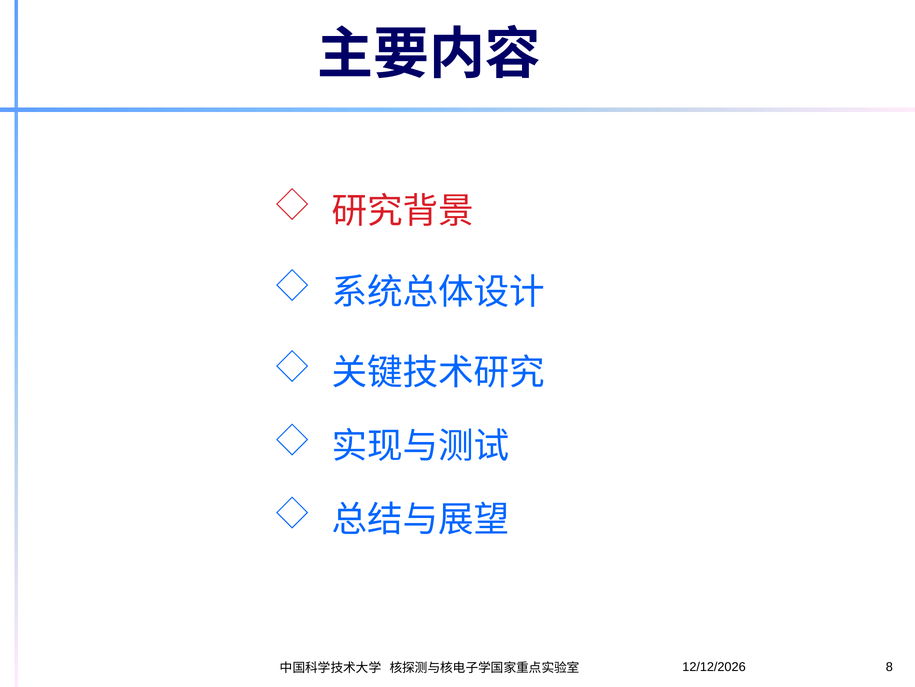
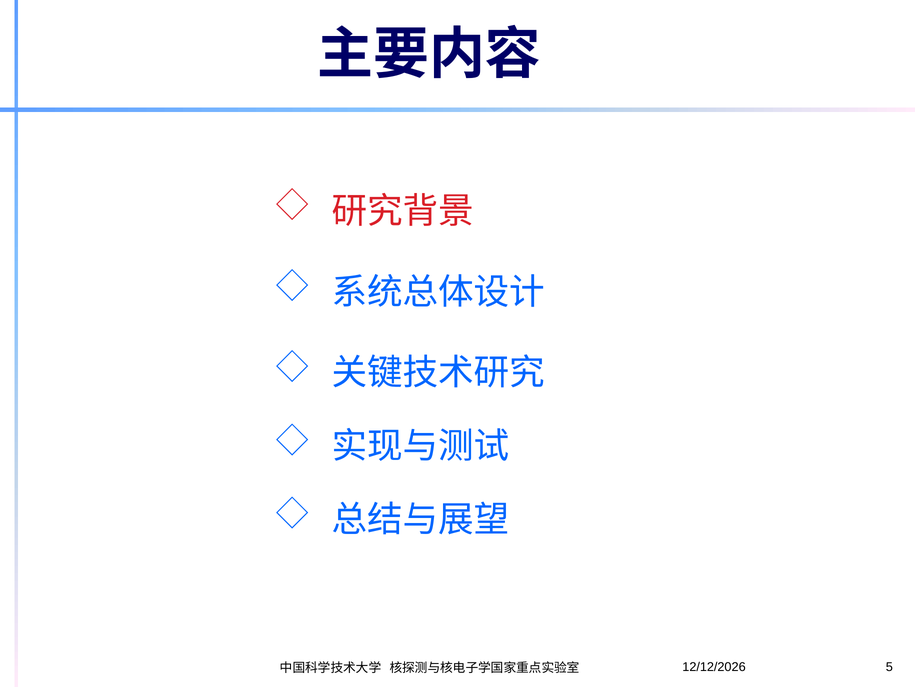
8: 8 -> 5 (889, 666)
